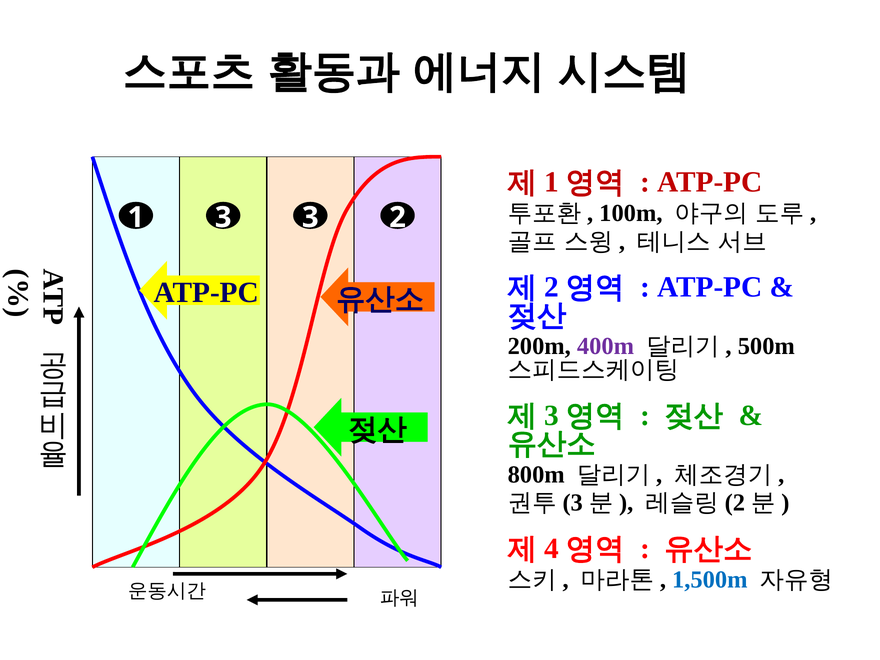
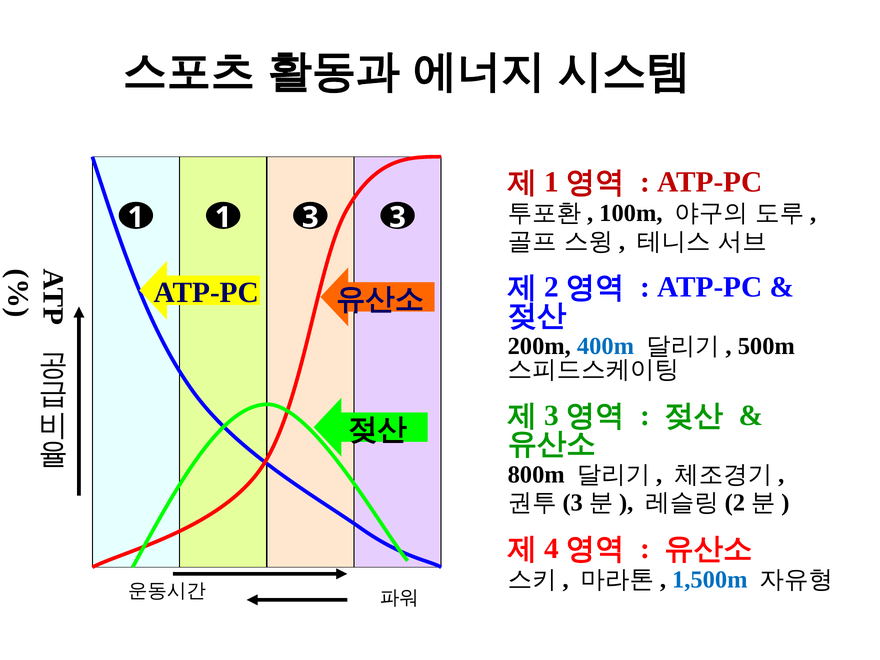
1 3: 3 -> 1 (223, 217)
3 2: 2 -> 3 (398, 217)
400m colour: purple -> blue (606, 346)
